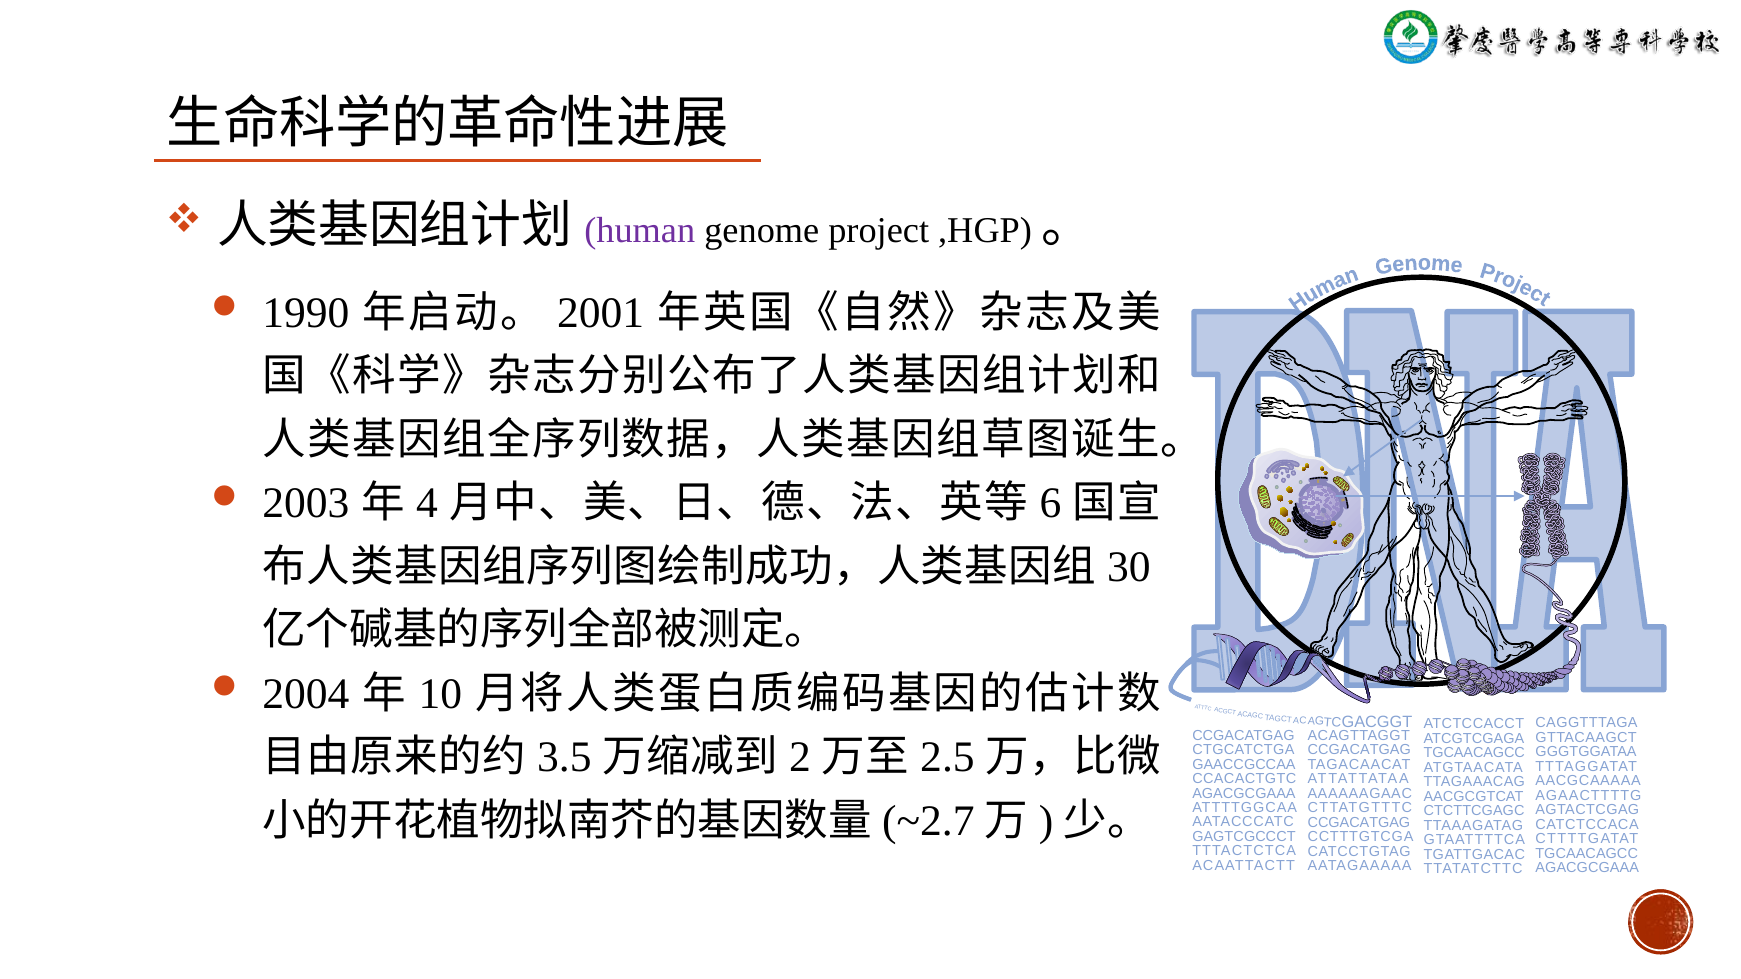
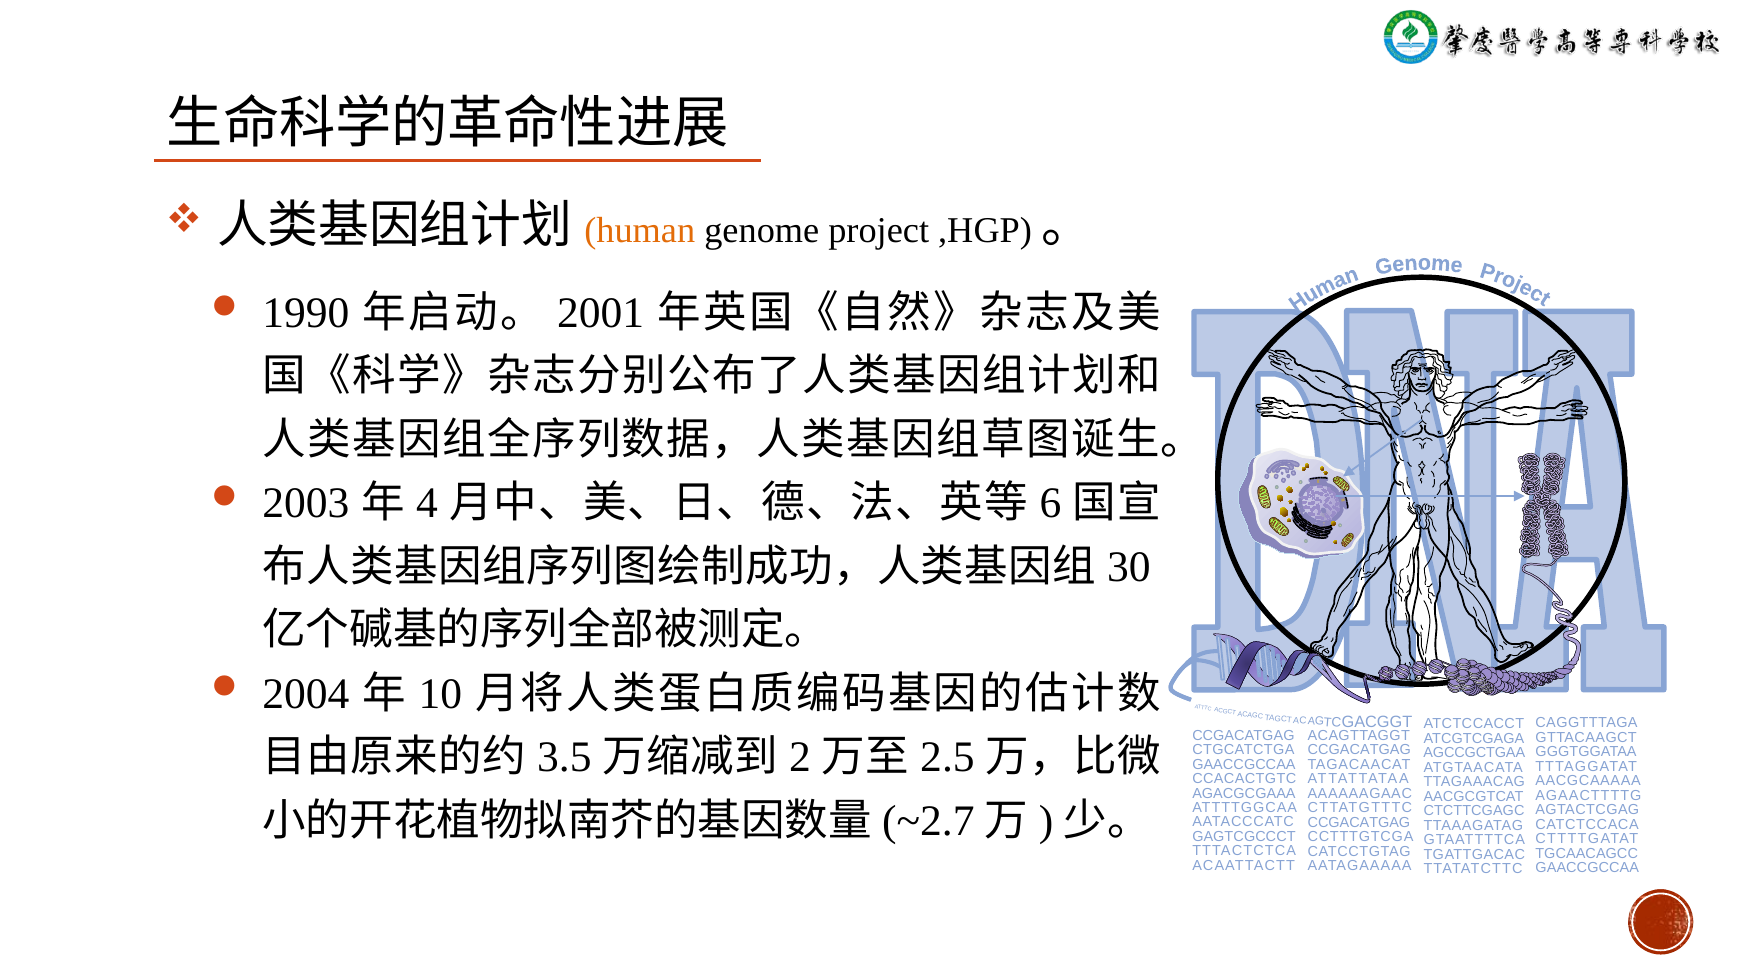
human colour: purple -> orange (640, 231)
TGCAACAGCC: TGCAACAGCC -> AGCCGCTGAA (1474, 753)
AGACGCGAAA: AGACGCGAAA -> GAACCGCCAA (1587, 868)
